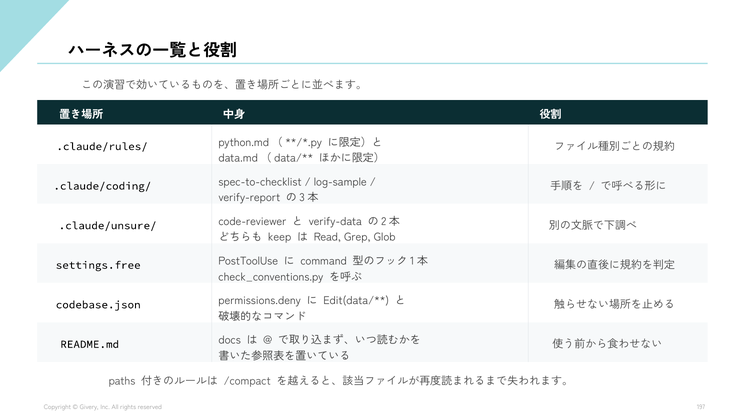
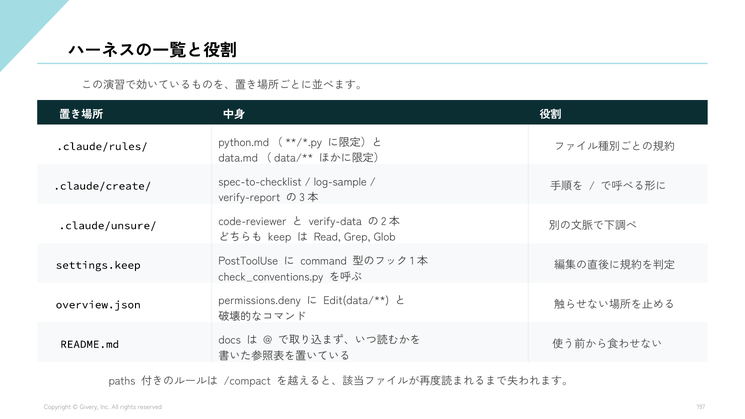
.claude/coding/: .claude/coding/ -> .claude/create/ (102, 186)
settings.free: settings.free -> settings.keep (98, 265)
codebase.json: codebase.json -> overview.json (98, 305)
